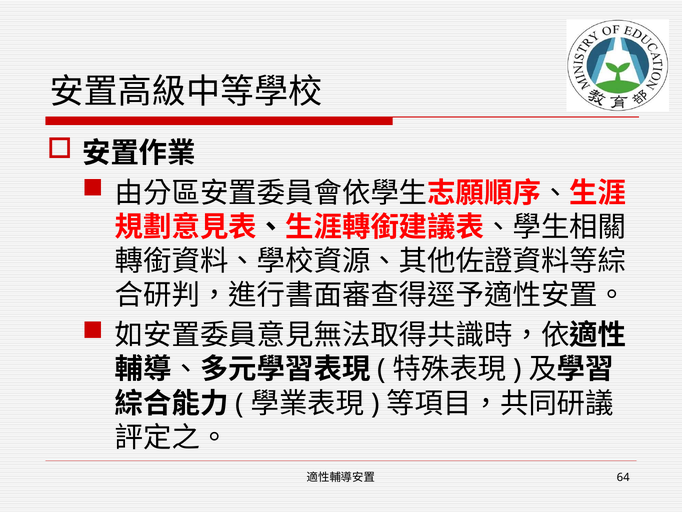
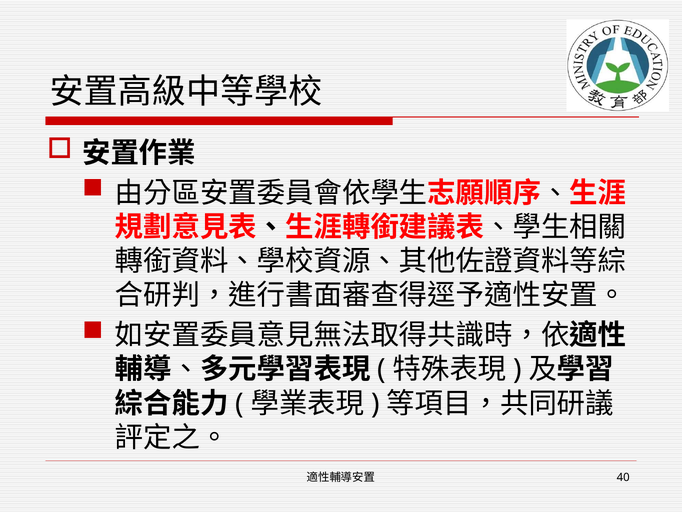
64: 64 -> 40 (623, 477)
